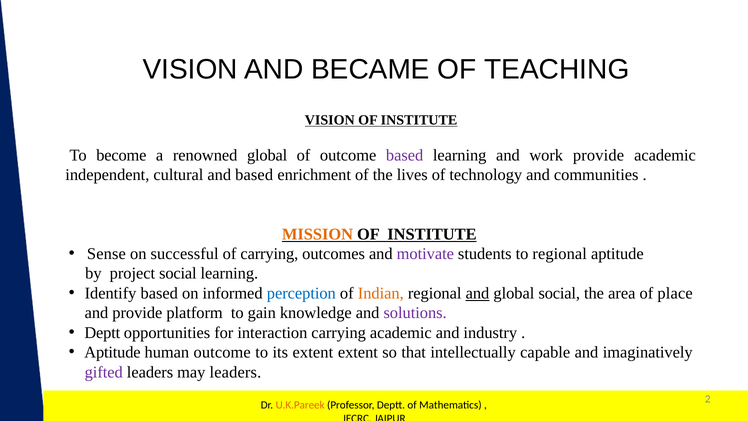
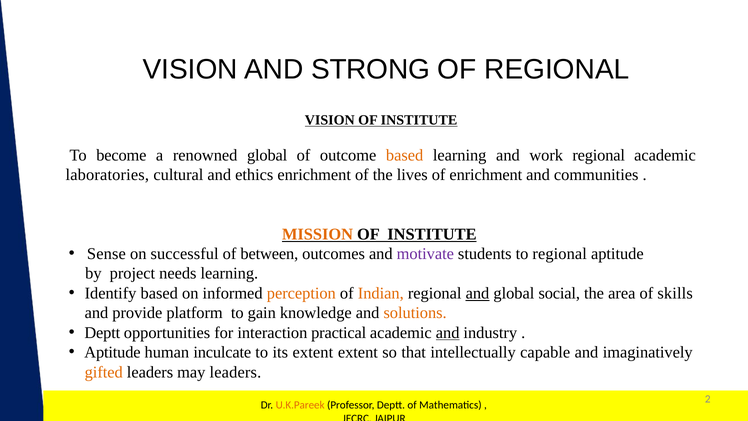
BECAME: BECAME -> STRONG (371, 70)
OF TEACHING: TEACHING -> REGIONAL (557, 70)
based colour: purple -> orange (405, 155)
work provide: provide -> regional (599, 155)
independent: independent -> laboratories (107, 175)
and based: based -> ethics (254, 175)
of technology: technology -> enrichment (486, 175)
of carrying: carrying -> between (269, 254)
project social: social -> needs (178, 273)
perception colour: blue -> orange (301, 293)
place: place -> skills (675, 293)
solutions colour: purple -> orange (415, 313)
interaction carrying: carrying -> practical (339, 332)
and underline: none -> present (448, 332)
human outcome: outcome -> inculcate (222, 352)
gifted colour: purple -> orange (104, 372)
